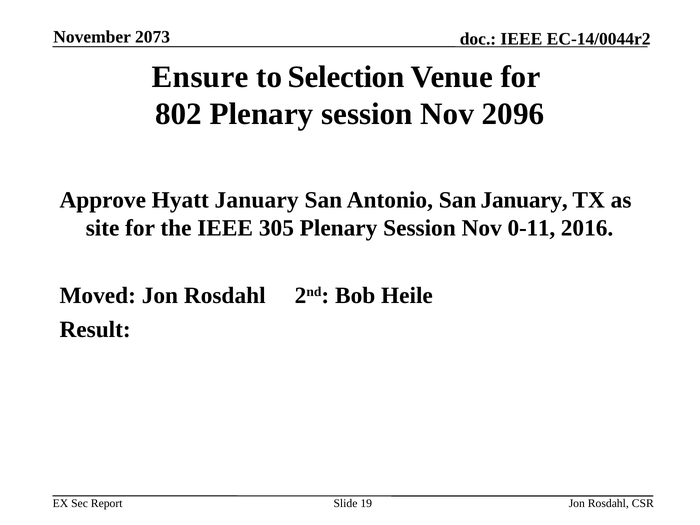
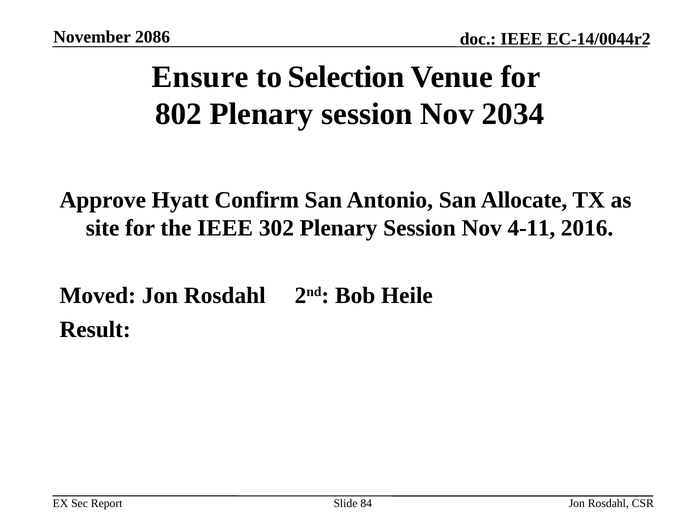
2073: 2073 -> 2086 (153, 37)
2096: 2096 -> 2034 (513, 114)
Hyatt January: January -> Confirm (257, 200)
San January: January -> Allocate (524, 200)
305: 305 -> 302 (276, 228)
0-11: 0-11 -> 4-11 (531, 228)
19: 19 -> 84 (366, 504)
